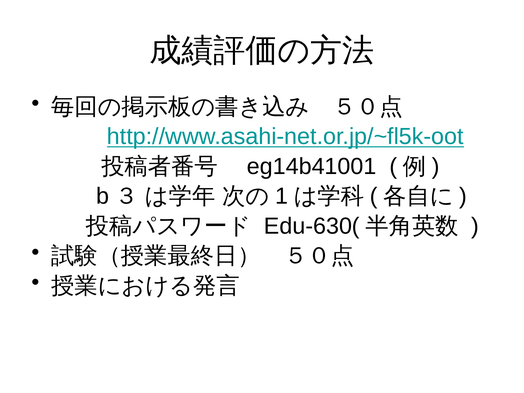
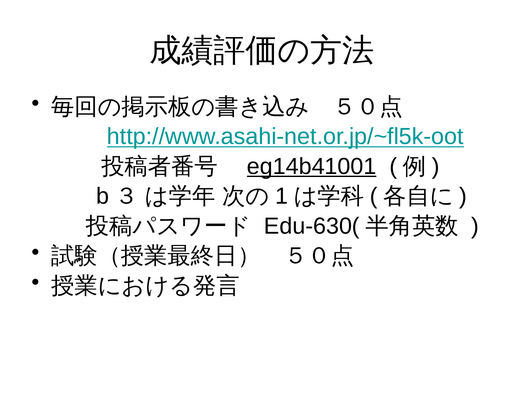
eg14b41001 underline: none -> present (312, 166)
